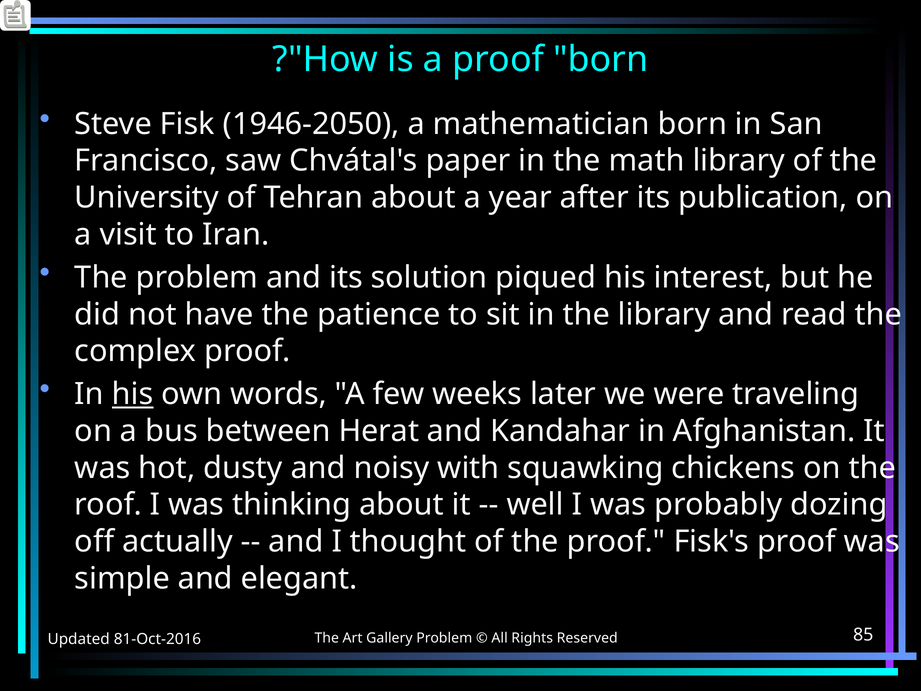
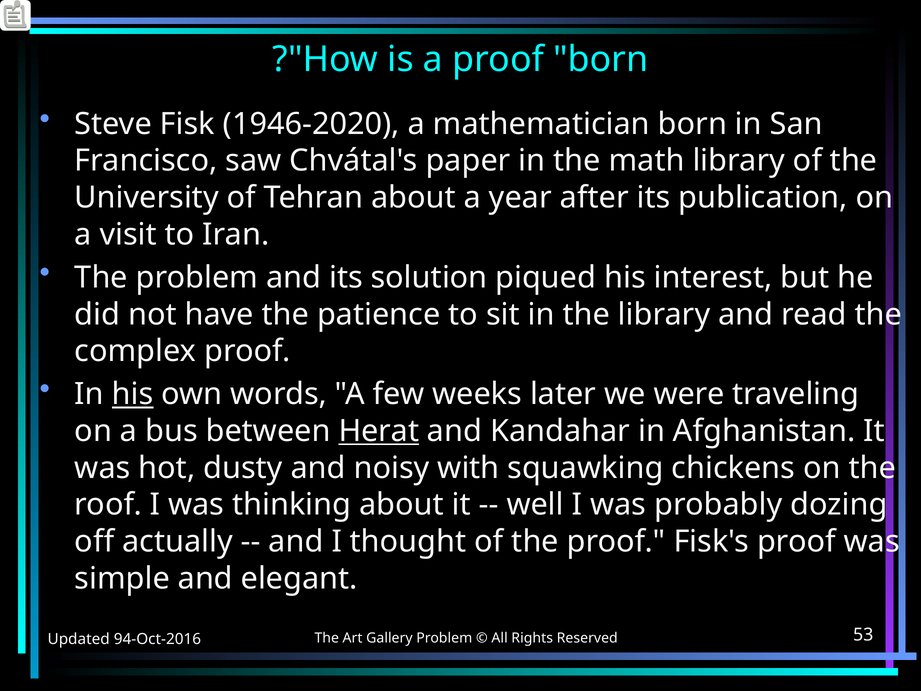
1946-2050: 1946-2050 -> 1946-2020 (311, 124)
Herat underline: none -> present (379, 431)
81-Oct-2016: 81-Oct-2016 -> 94-Oct-2016 (157, 639)
85: 85 -> 53 (863, 635)
